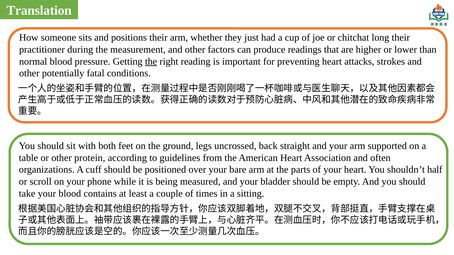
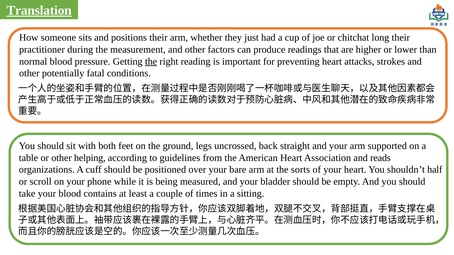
Translation underline: none -> present (39, 11)
protein: protein -> helping (90, 158)
often: often -> reads (380, 158)
parts: parts -> sorts (301, 170)
